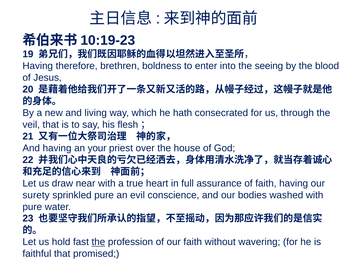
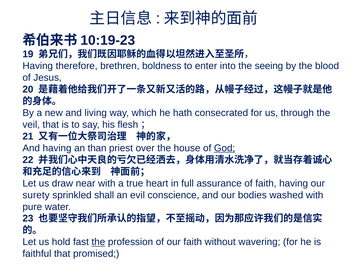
your: your -> than (97, 148)
God underline: none -> present (225, 148)
sprinkled pure: pure -> shall (104, 195)
